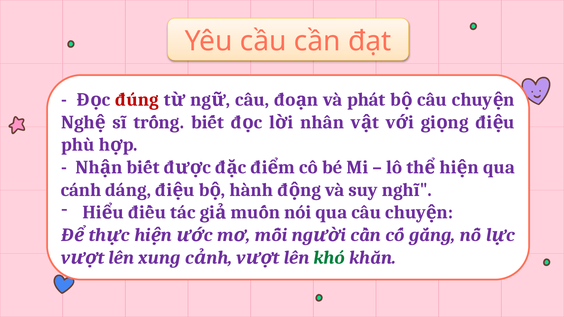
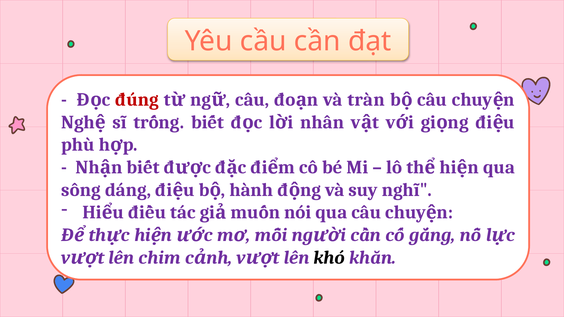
phát: phát -> tràn (366, 100)
cánh: cánh -> sống (81, 190)
xung: xung -> chim (159, 258)
khó colour: green -> black (329, 258)
